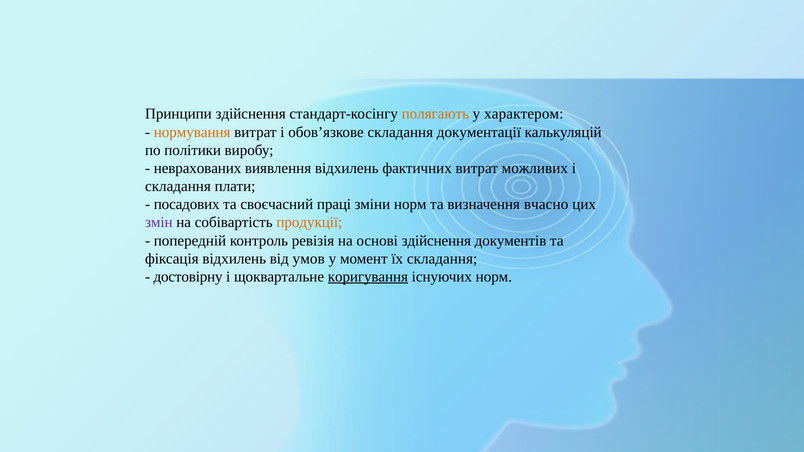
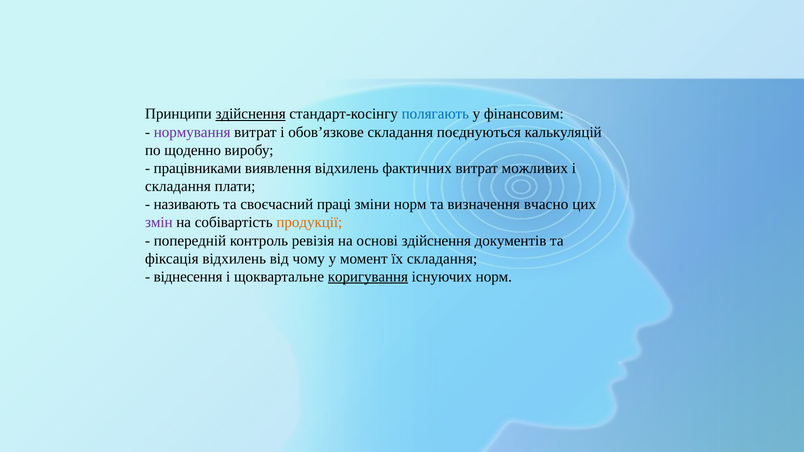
здійснення underline: none -> present (251, 114)
полягають colour: orange -> blue (435, 114)
характером: характером -> фінансовим (524, 114)
нормування colour: orange -> purple (192, 132)
документації: документації -> поєднуються (479, 132)
політики: політики -> щоденно (193, 150)
неврахованих: неврахованих -> працівниками (198, 168)
посадових: посадових -> називають (187, 204)
умов: умов -> чому (309, 259)
достовірну: достовірну -> віднесення (188, 277)
